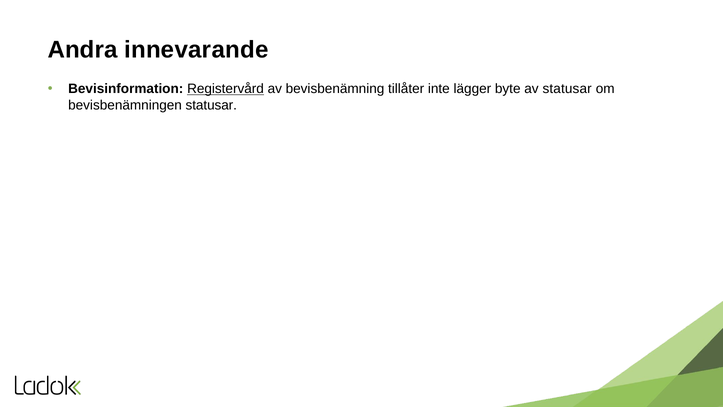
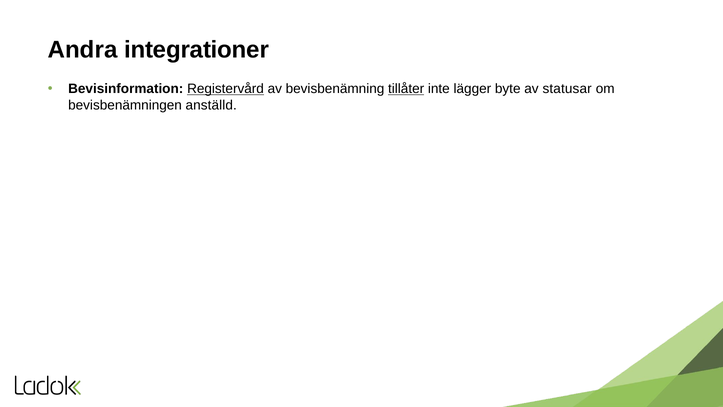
innevarande: innevarande -> integrationer (197, 50)
tillåter underline: none -> present (406, 89)
bevisbenämningen statusar: statusar -> anställd (211, 105)
